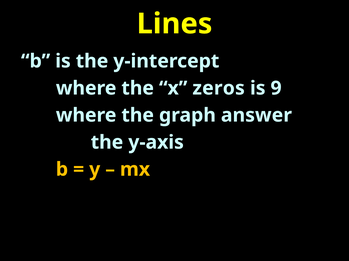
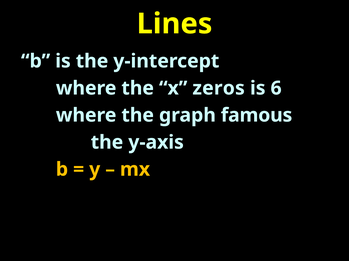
9: 9 -> 6 (276, 88)
answer: answer -> famous (257, 116)
